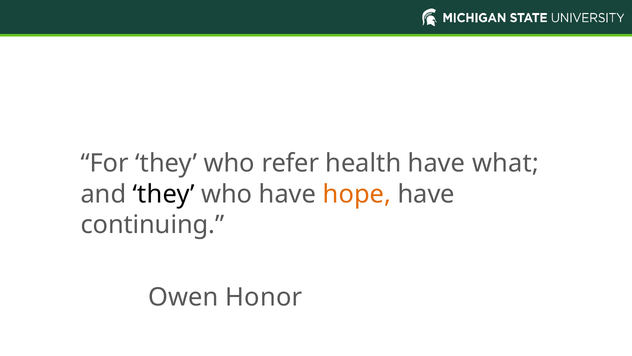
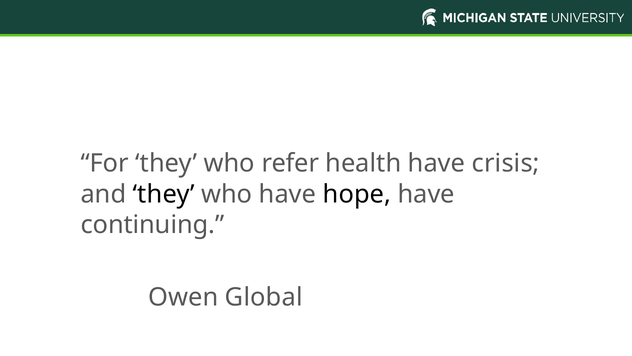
what: what -> crisis (506, 163)
hope colour: orange -> black (357, 194)
Honor: Honor -> Global (264, 297)
